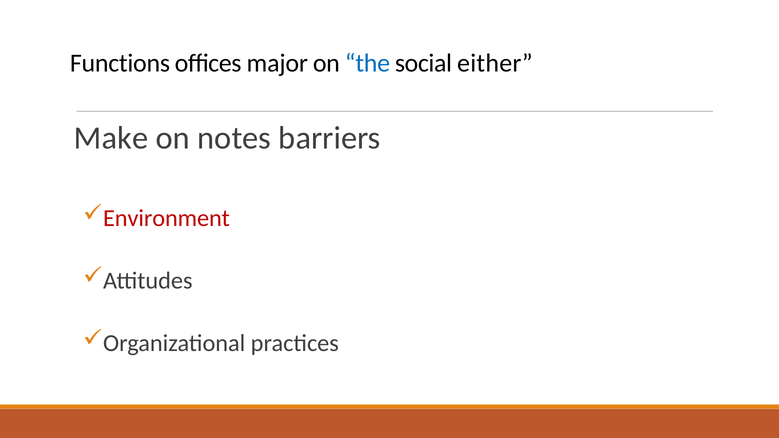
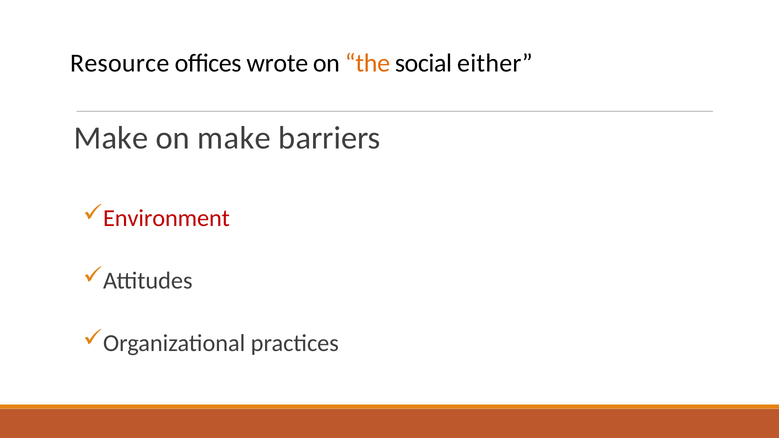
Functions: Functions -> Resource (120, 63)
major: major -> wrote (277, 63)
the colour: blue -> orange (367, 63)
on notes: notes -> make (234, 138)
